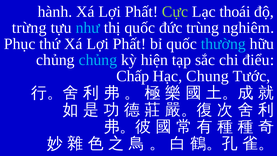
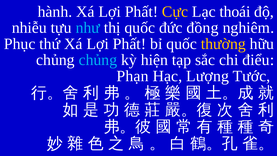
Cực colour: light green -> yellow (175, 12)
trừng: trừng -> nhiễu (29, 28)
trùng: trùng -> đồng (202, 28)
thường colour: light blue -> yellow (223, 44)
Chấp: Chấp -> Phạn (133, 76)
Chung: Chung -> Lượng (208, 76)
